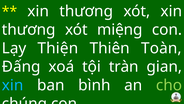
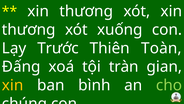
miệng: miệng -> xuống (120, 30)
Thiện: Thiện -> Trước (58, 48)
xin colour: light blue -> yellow (13, 85)
